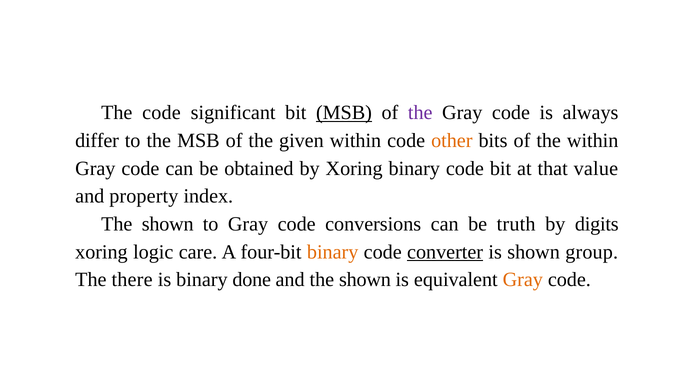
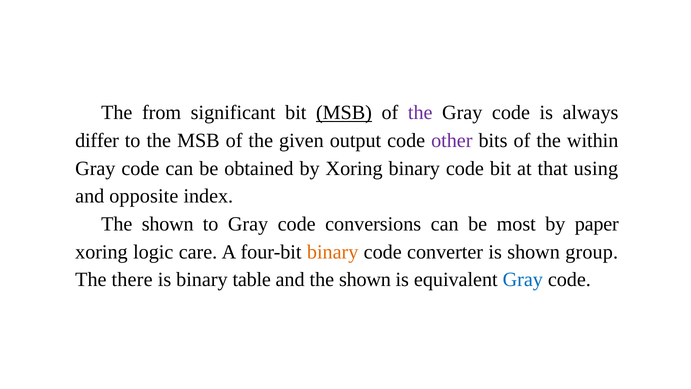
The code: code -> from (162, 113)
given within: within -> output (355, 140)
other colour: orange -> purple (452, 140)
value: value -> using (596, 168)
property: property -> opposite (144, 196)
truth: truth -> most (516, 224)
digits: digits -> paper (597, 224)
converter underline: present -> none (445, 252)
done: done -> table (252, 280)
Gray colour: orange -> blue (523, 280)
